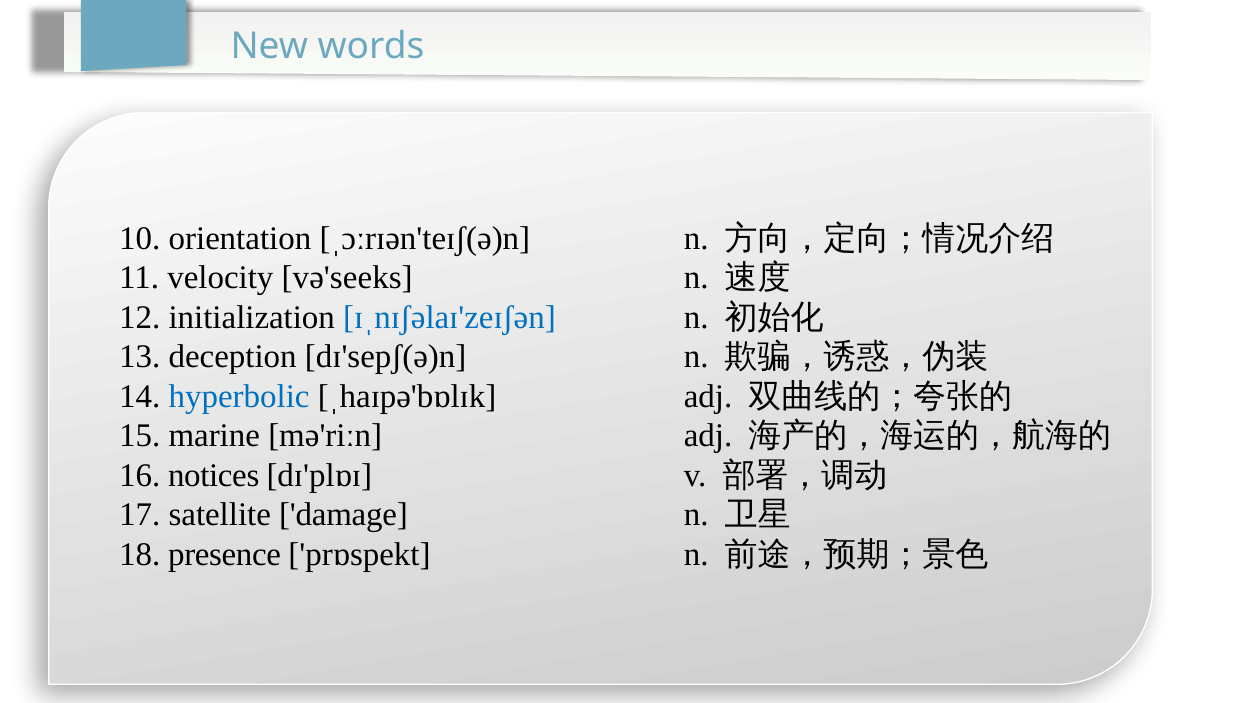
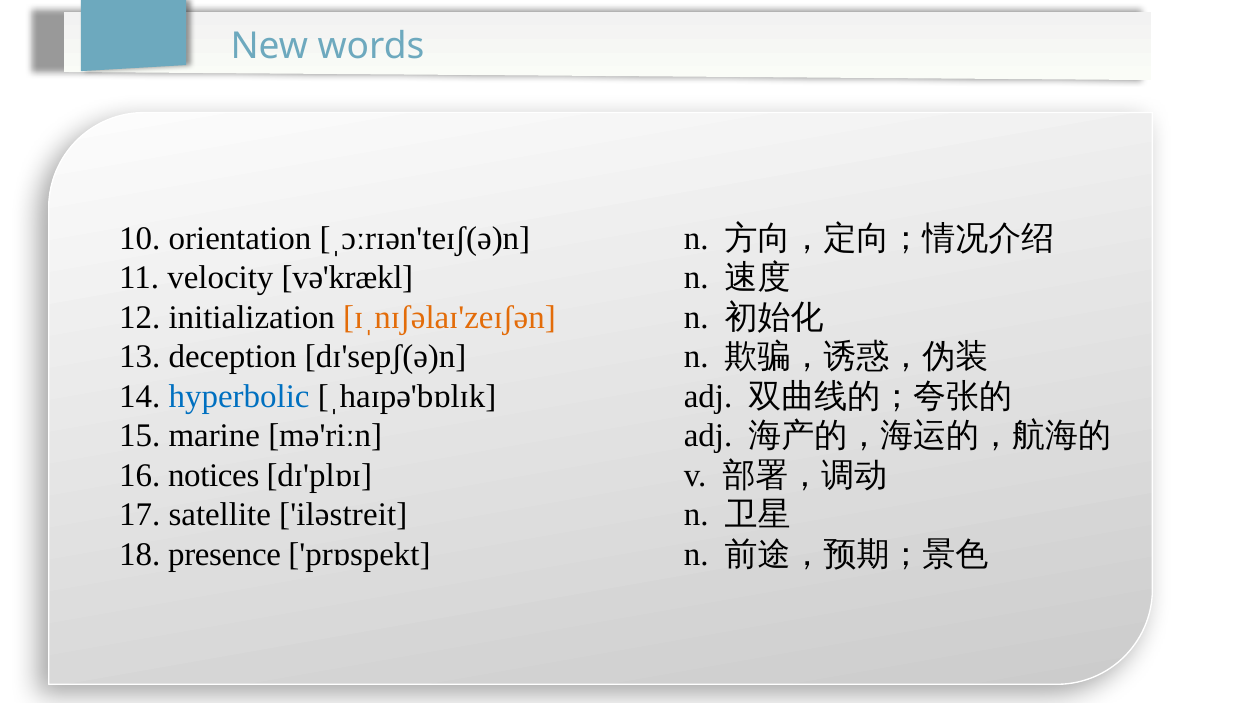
və'seeks: və'seeks -> və'krækl (347, 278)
ɪˌnɪʃəlaɪ'zeɪʃən colour: blue -> orange (449, 317)
damage: damage -> iləstreit (343, 515)
